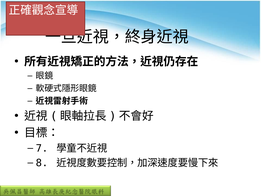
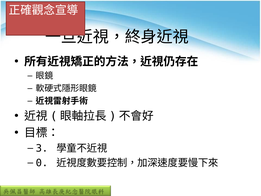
7: 7 -> 3 (42, 148)
8: 8 -> 0 (42, 163)
